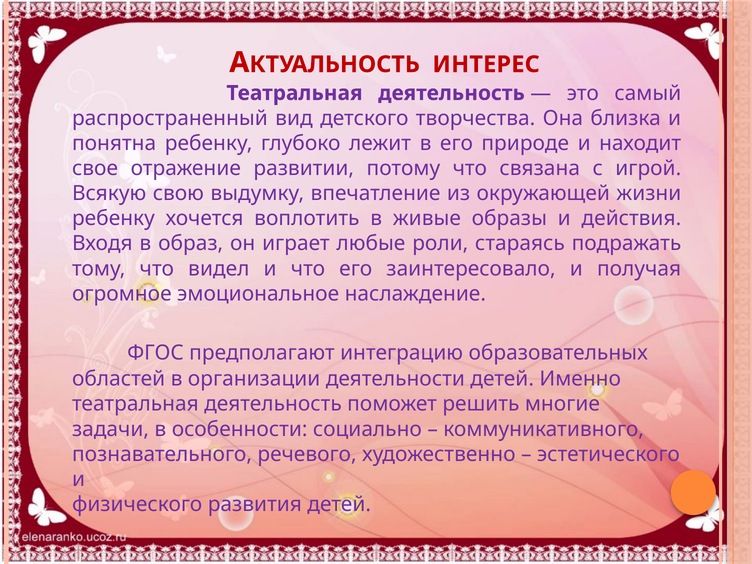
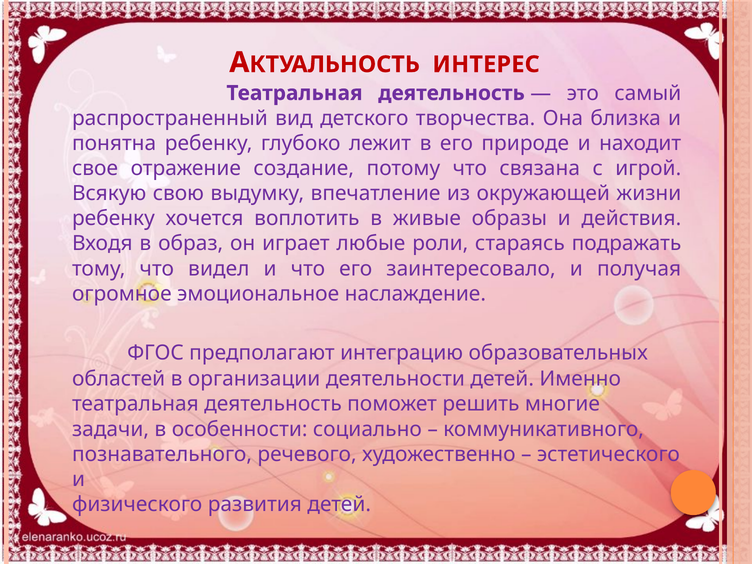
развитии: развитии -> создание (304, 168)
